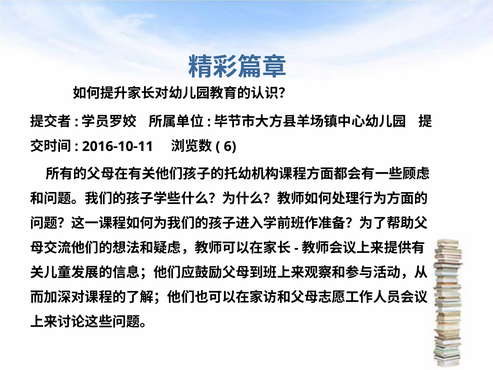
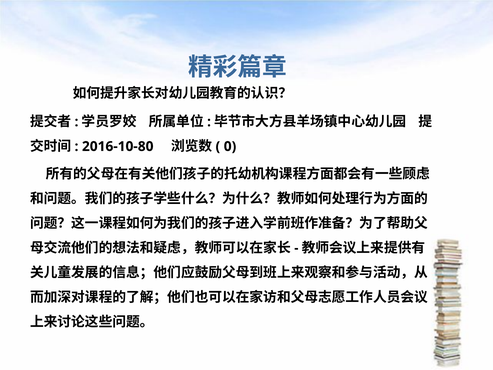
2016-10-11: 2016-10-11 -> 2016-10-80 (118, 146)
6: 6 -> 0 (230, 146)
